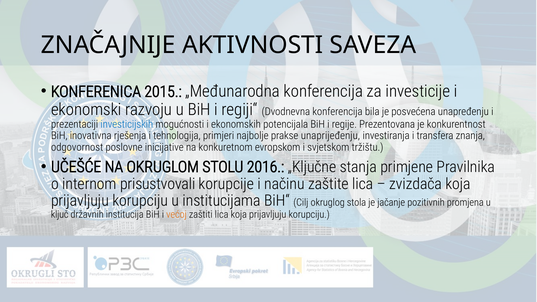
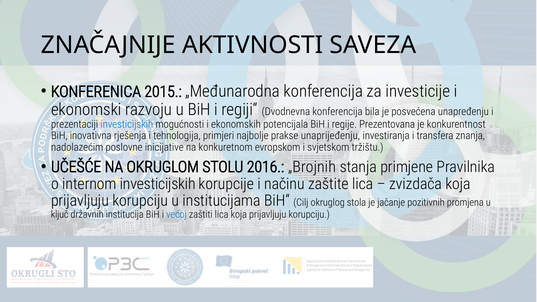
odgovornost: odgovornost -> nadolazećim (77, 147)
„Ključne: „Ključne -> „Brojnih (312, 167)
internom prisustvovali: prisustvovali -> investicijskih (158, 184)
većoj colour: orange -> blue (176, 215)
